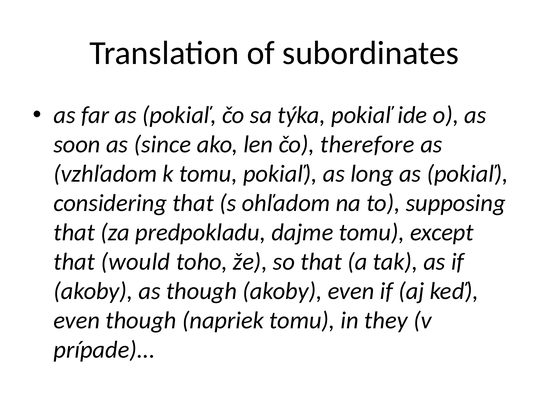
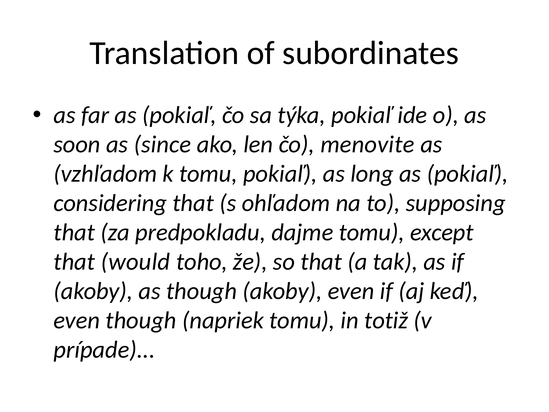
therefore: therefore -> menovite (367, 144)
they: they -> totiž (386, 320)
